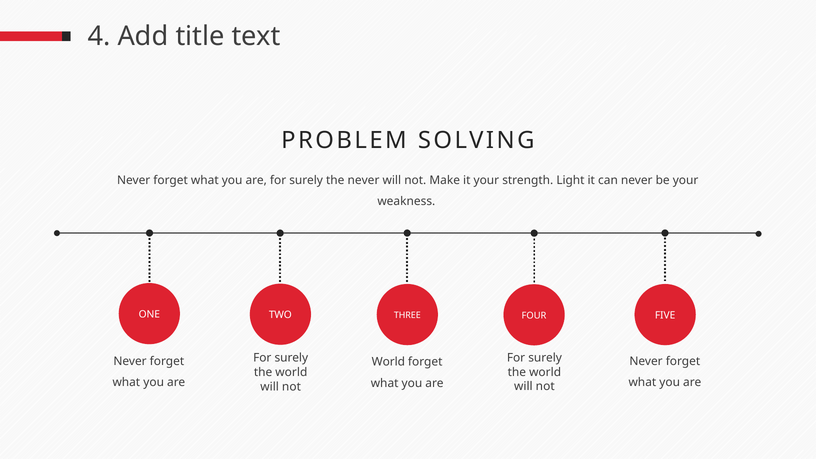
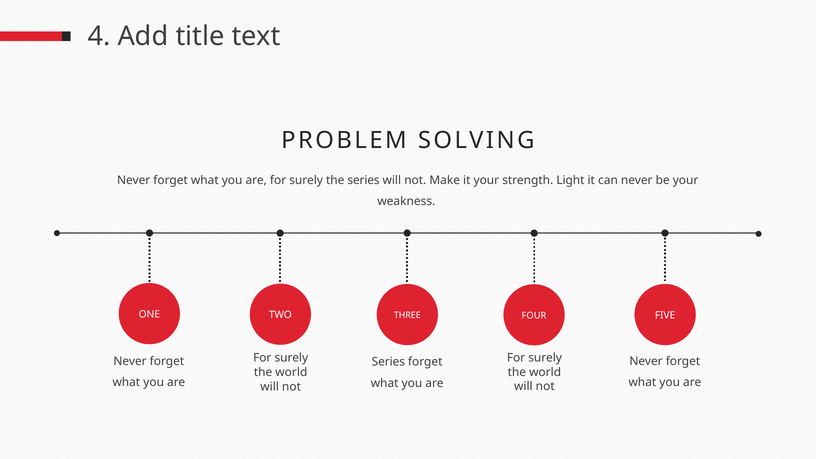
the never: never -> series (364, 180)
World: World -> Series (388, 362)
